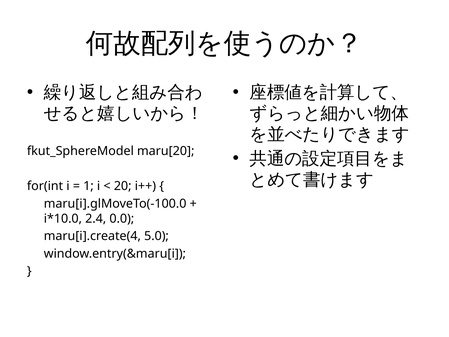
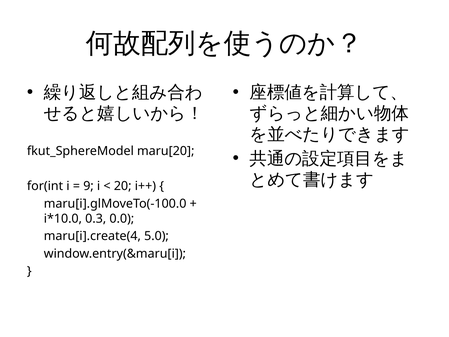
1: 1 -> 9 (89, 186)
2.4: 2.4 -> 0.3 (96, 218)
